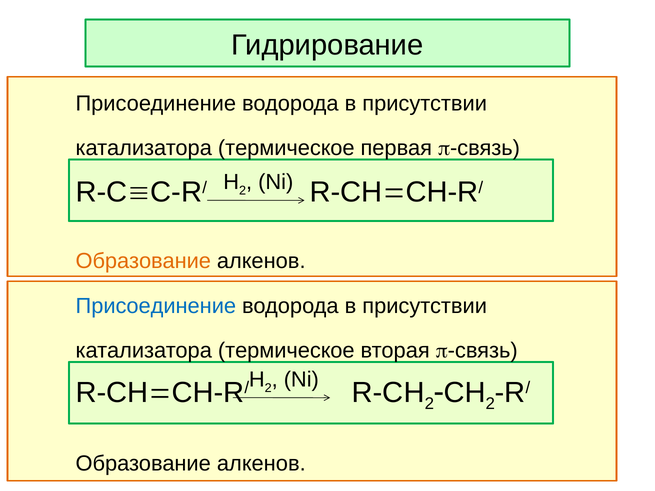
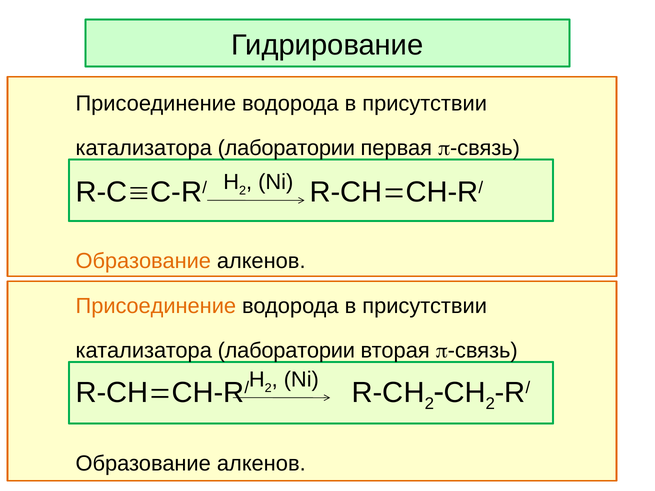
термическое: термическое -> лаборатории (286, 148)
Присоединение colour: blue -> orange (156, 306)
термическое: термическое -> лаборатории (286, 351)
